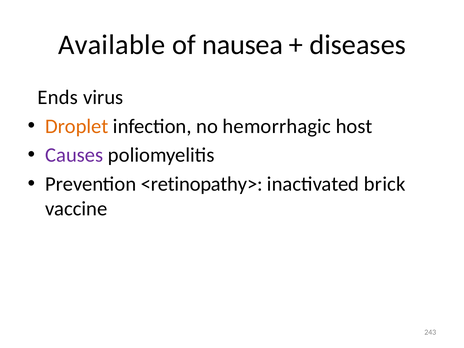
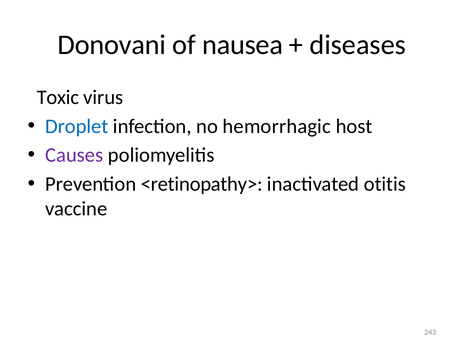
Available: Available -> Donovani (112, 45)
Ends: Ends -> Toxic (58, 97)
Droplet colour: orange -> blue (77, 126)
brick: brick -> otitis (385, 184)
